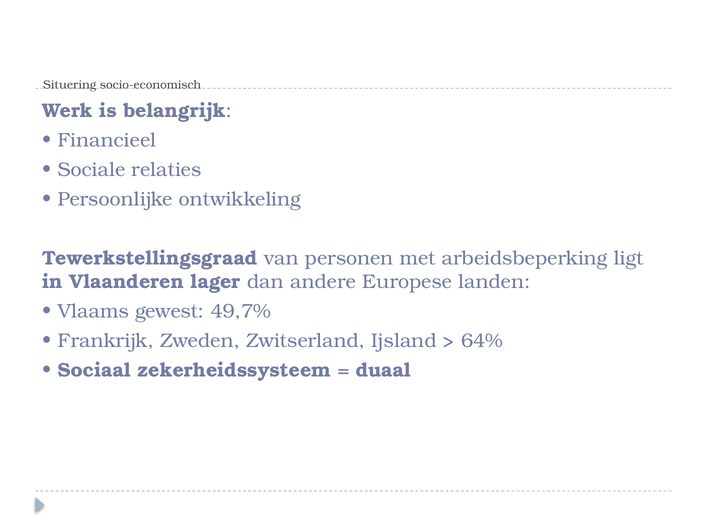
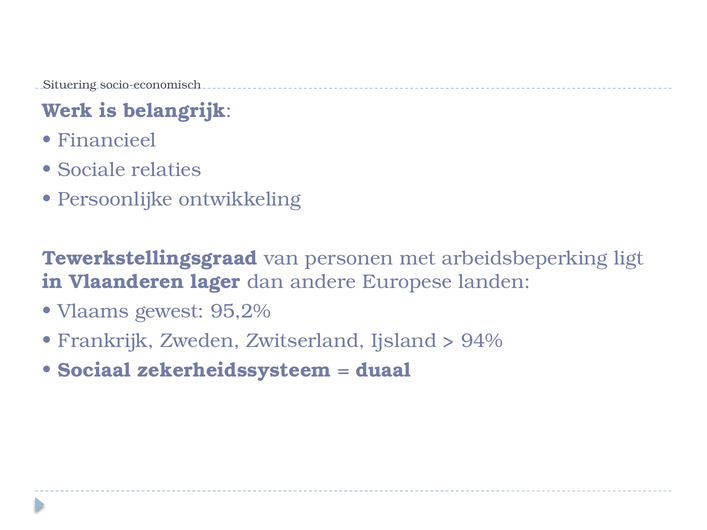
49,7%: 49,7% -> 95,2% (241, 312)
64%: 64% -> 94% (482, 341)
